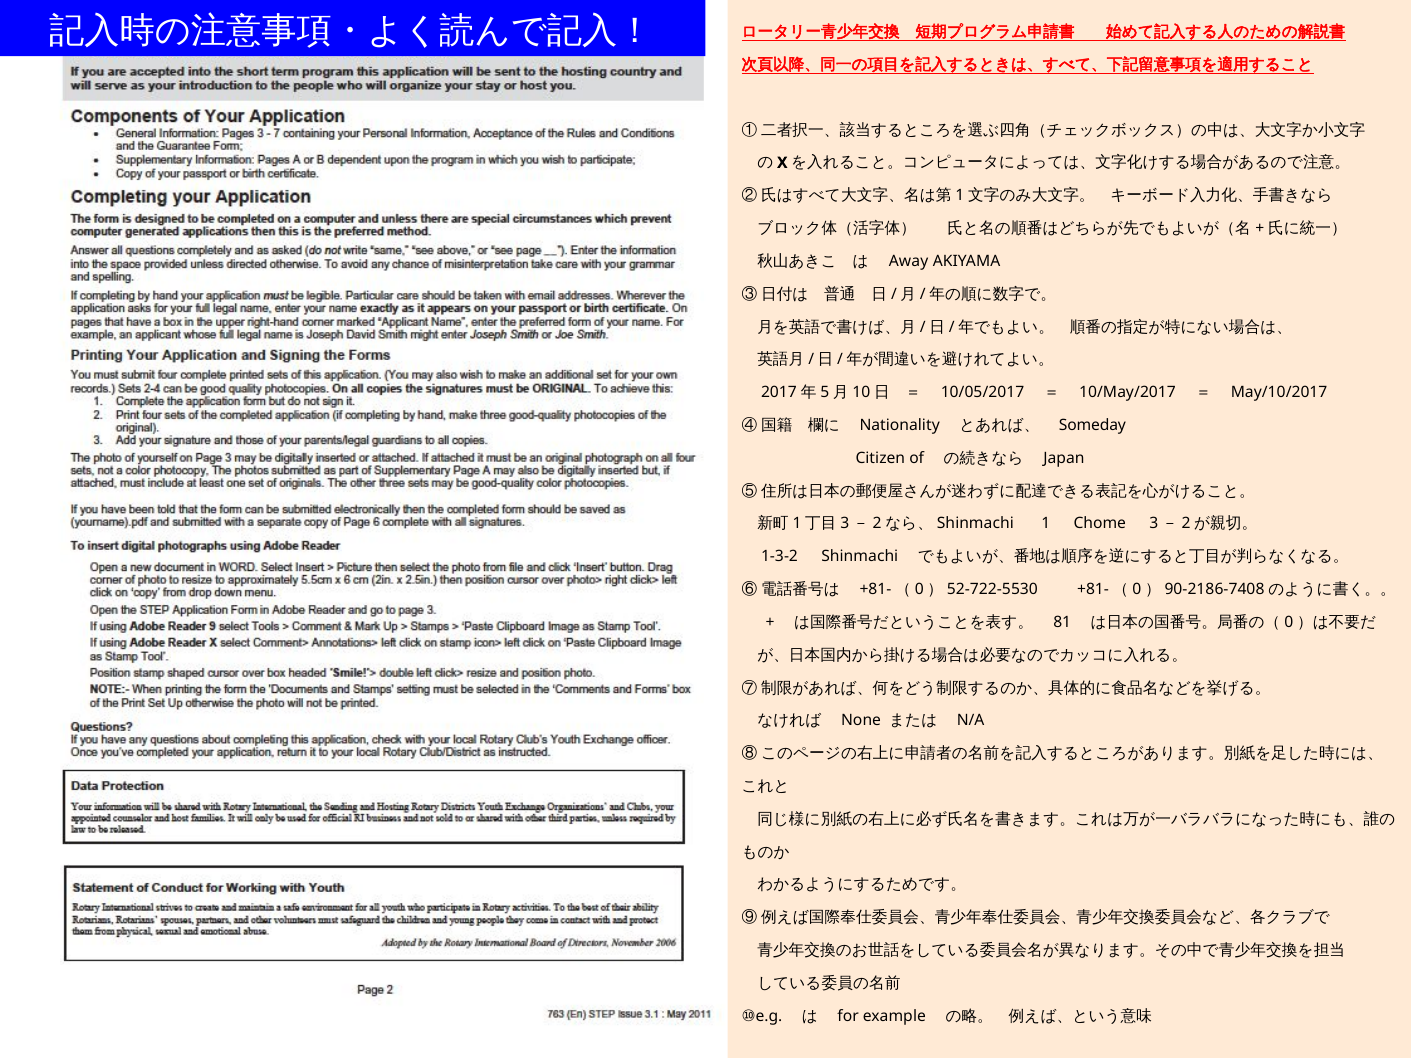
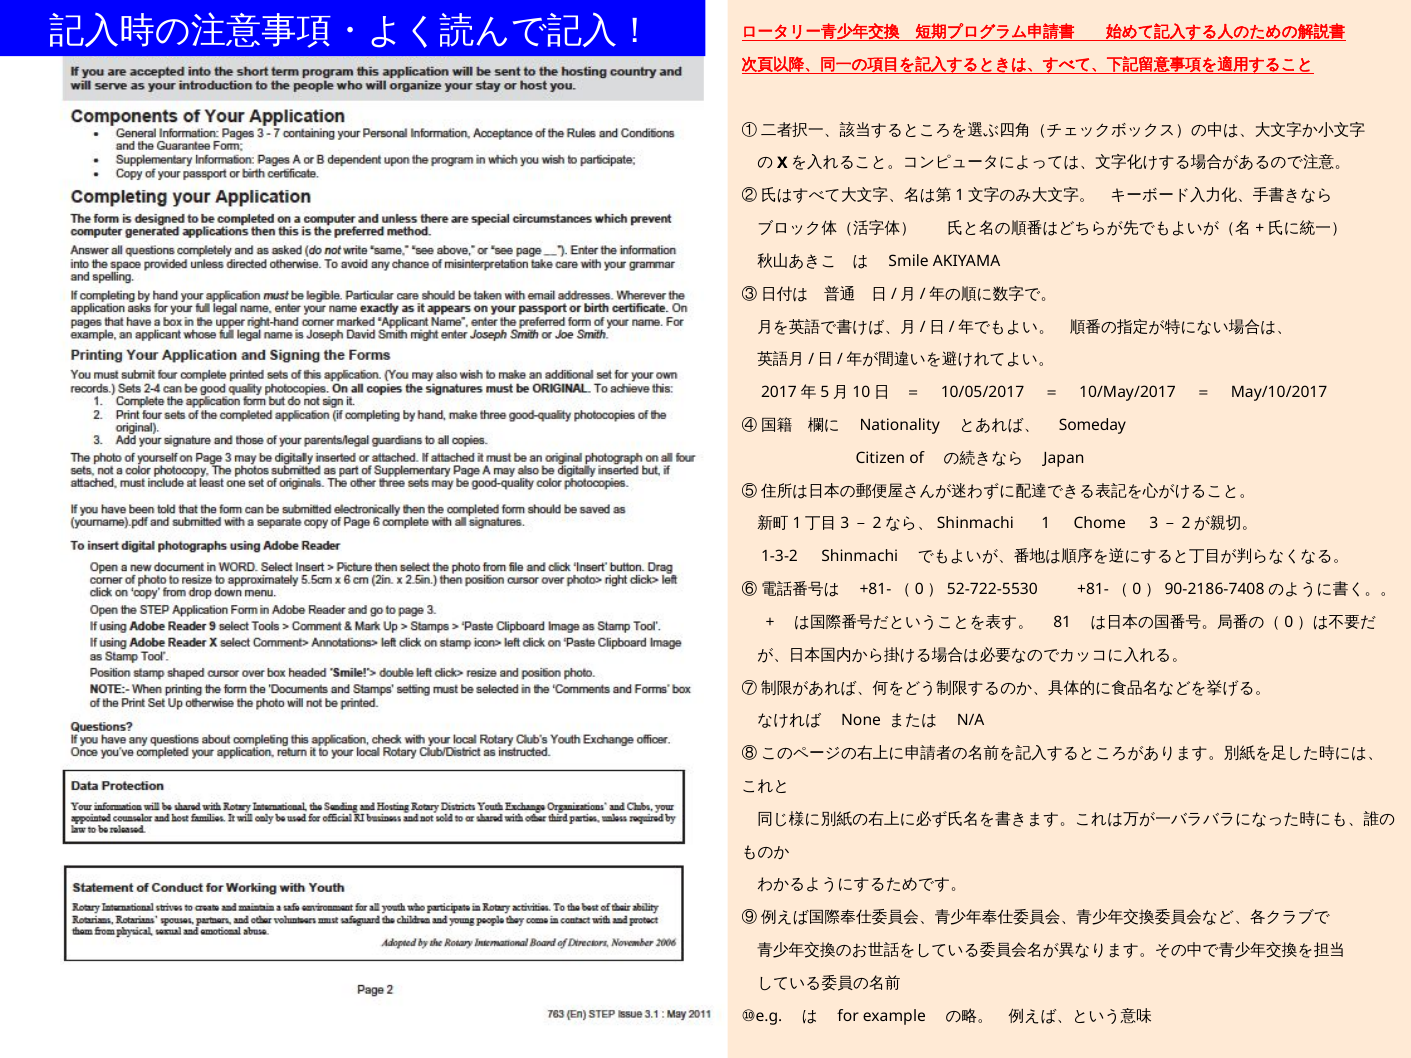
Away: Away -> Smile (909, 261)
